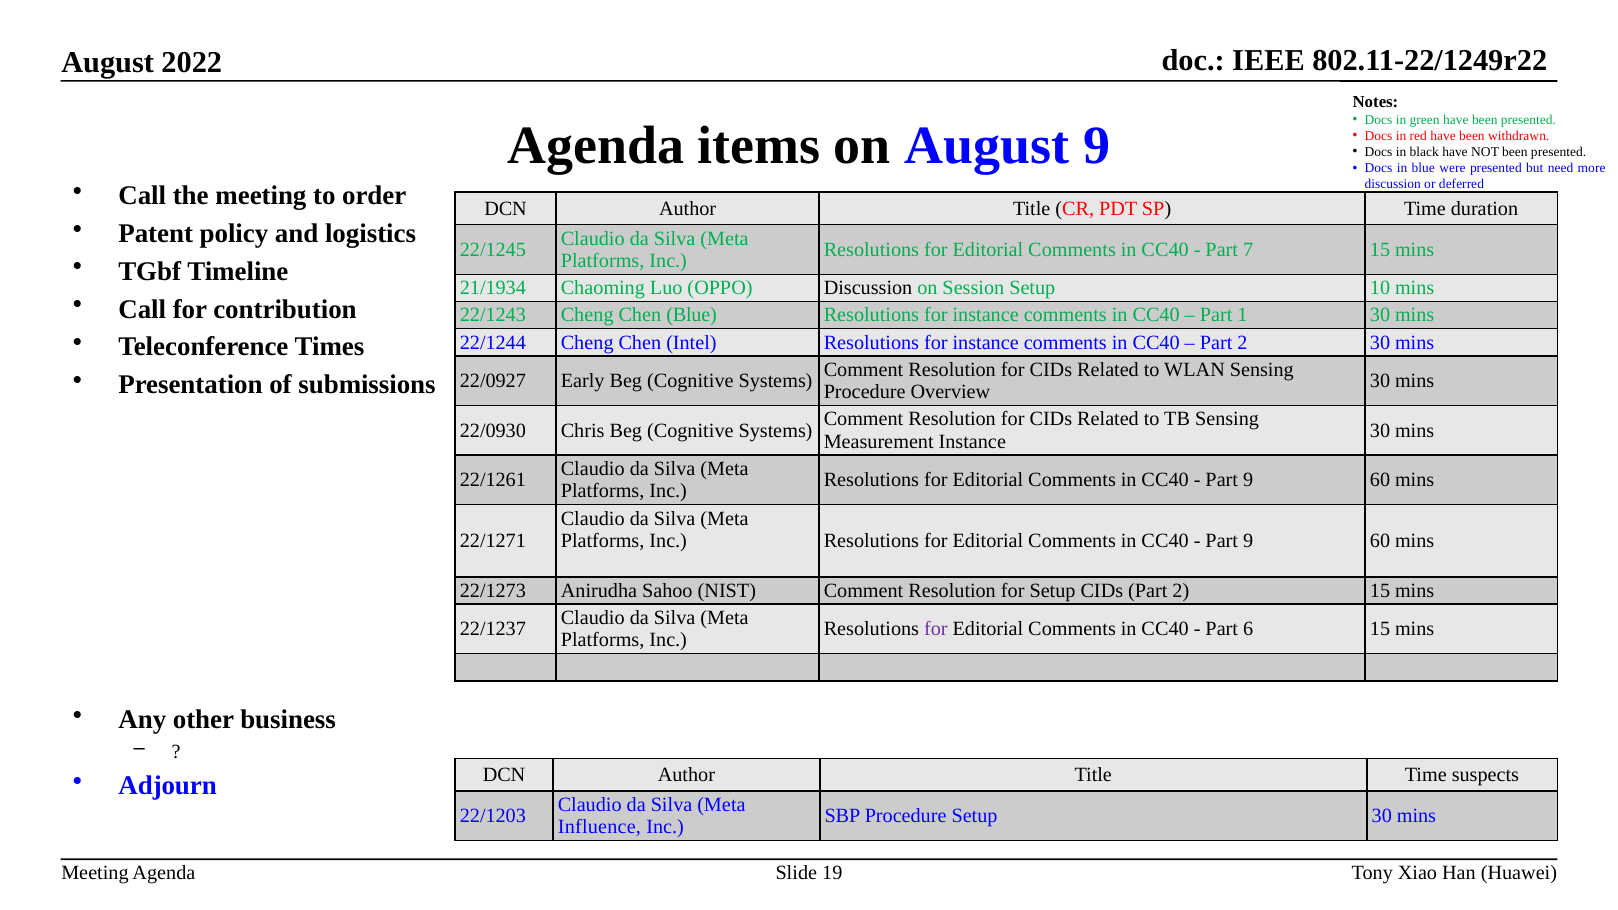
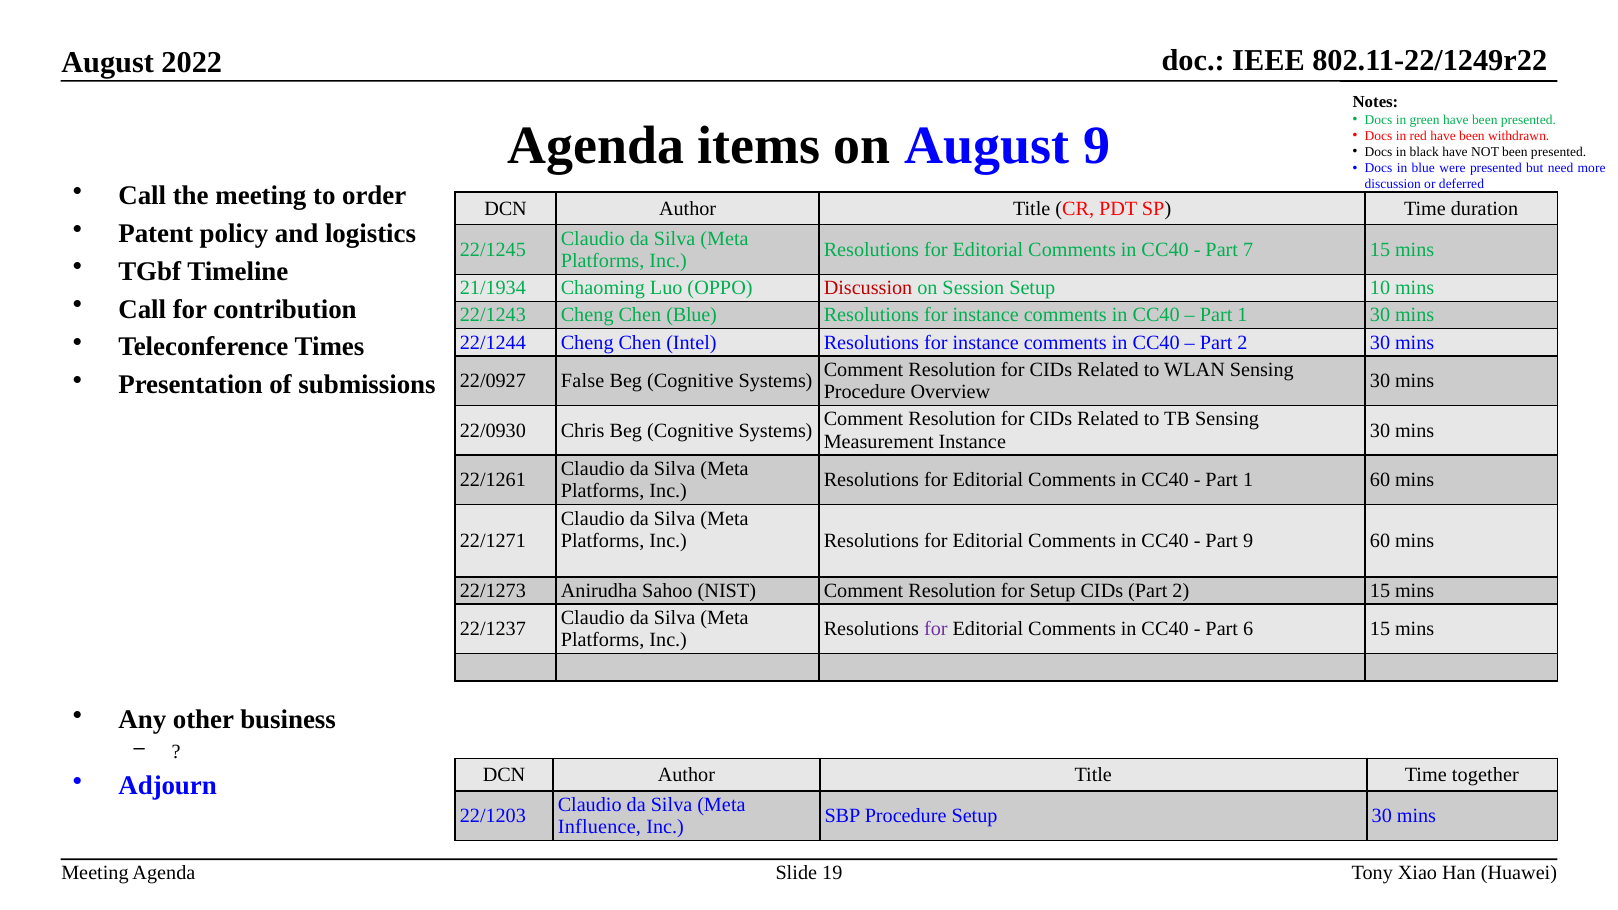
Discussion colour: black -> red (868, 288)
Early: Early -> False (583, 381)
9: 9 -> 1 (1248, 480)
suspects: suspects -> together (1485, 775)
